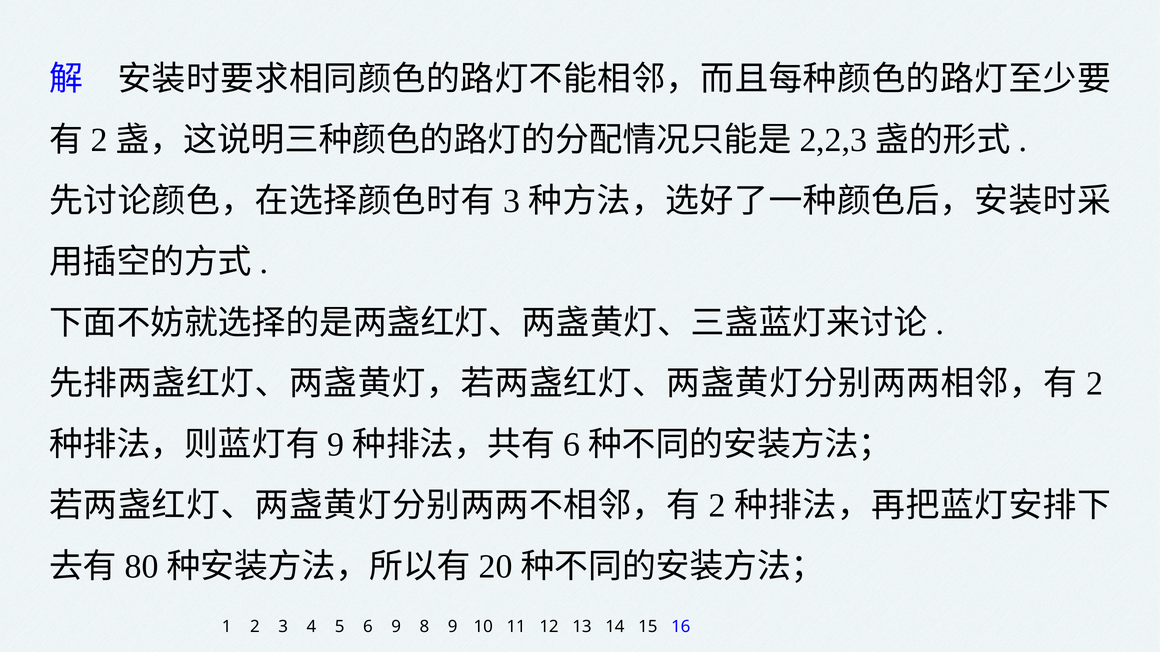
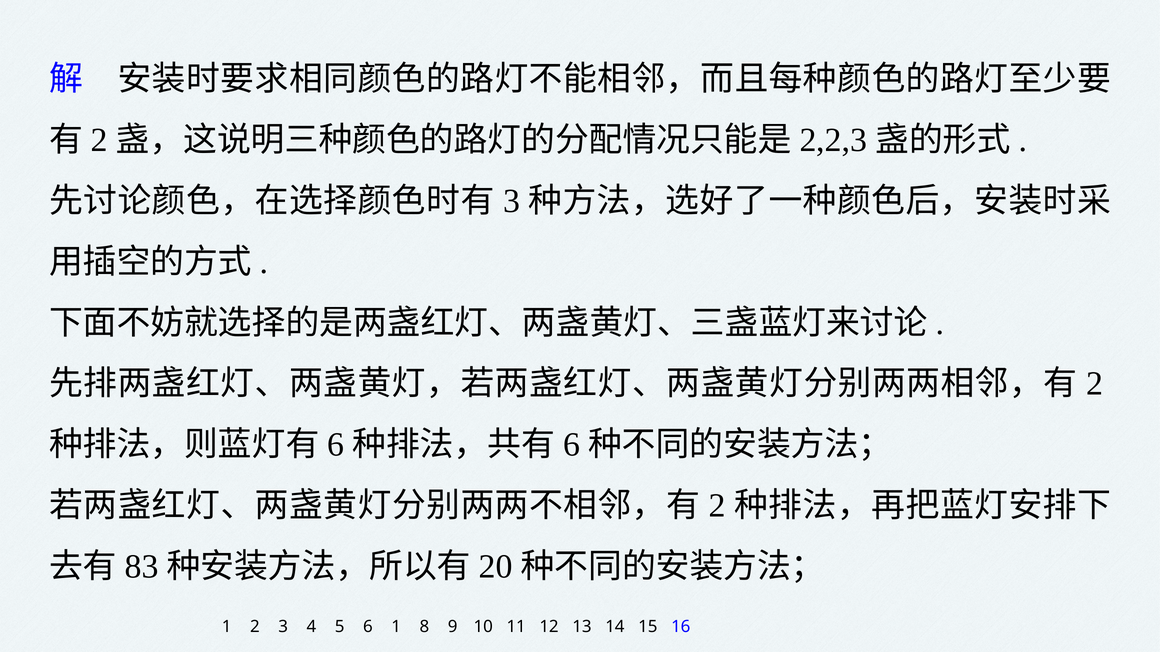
9: 9 -> 6 (336, 445)
80: 80 -> 83 (142, 567)
6 9: 9 -> 1 (396, 627)
